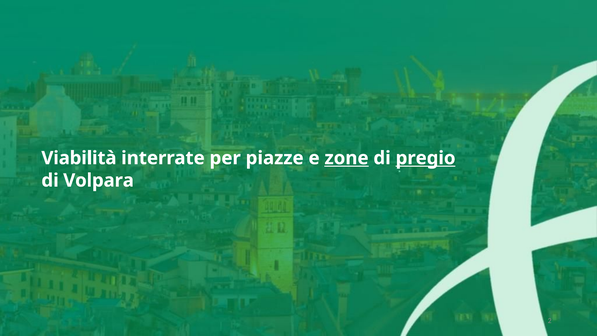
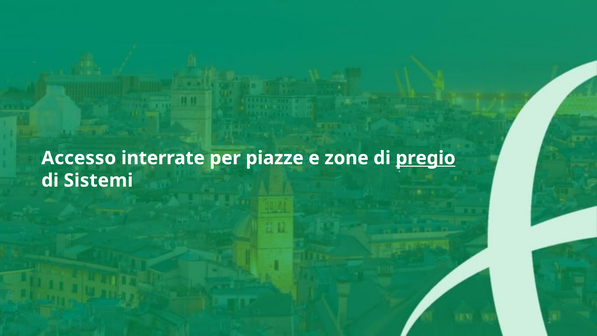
Viabilità: Viabilità -> Accesso (79, 158)
zone underline: present -> none (347, 158)
Volpara: Volpara -> Sistemi (98, 180)
